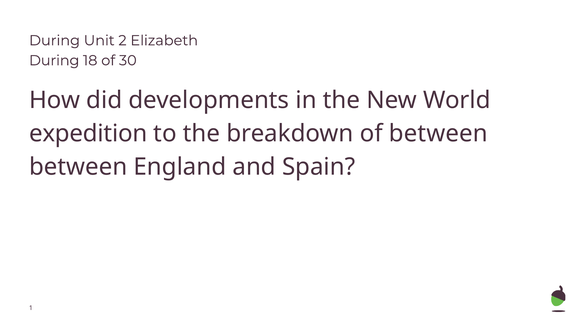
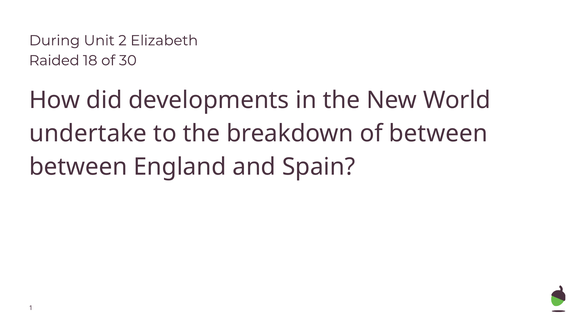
During: During -> Raided (54, 60)
expedition: expedition -> undertake (88, 134)
